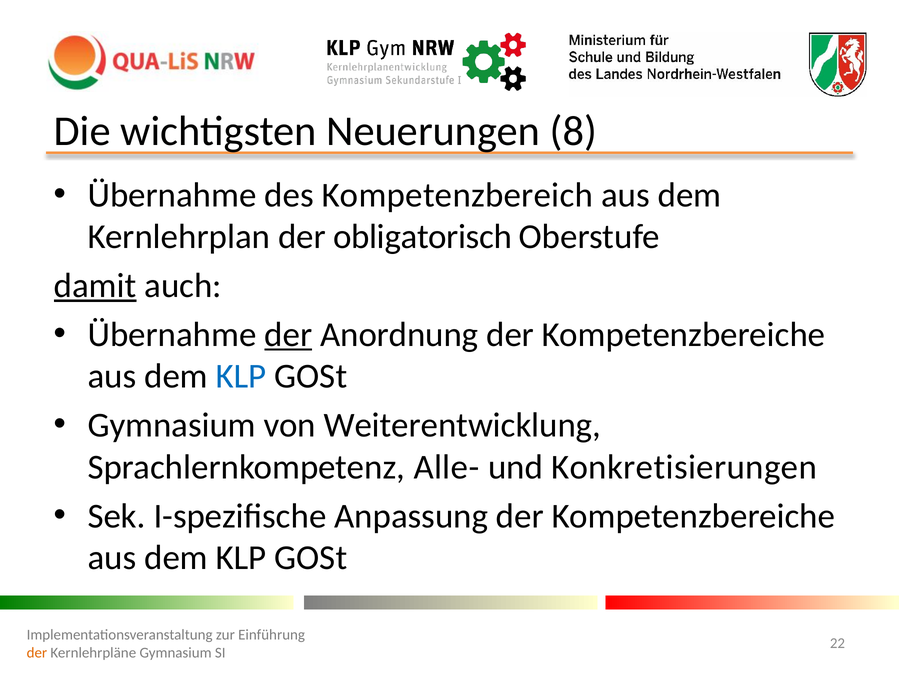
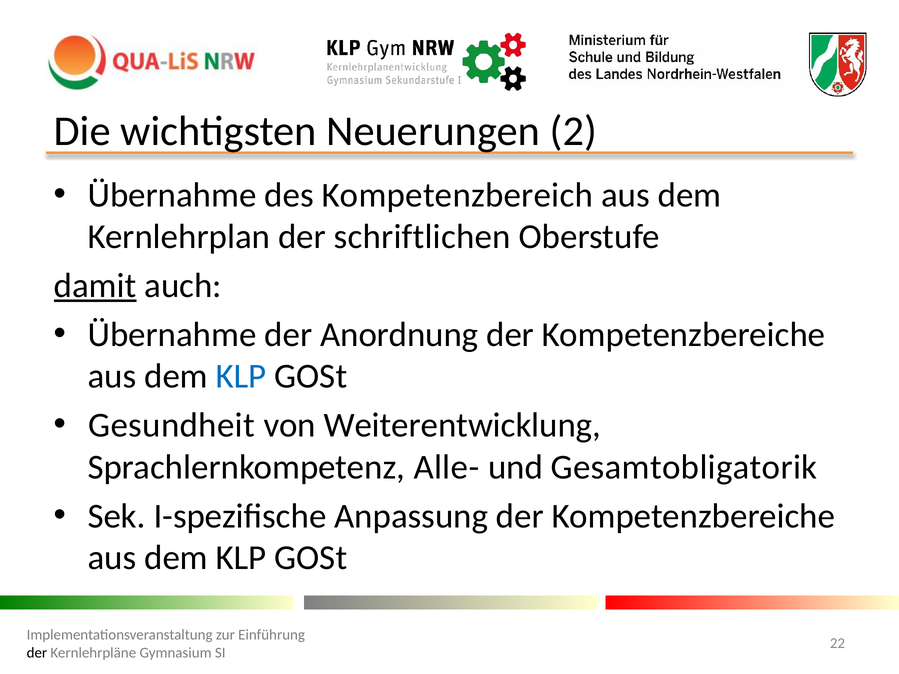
8: 8 -> 2 (573, 131)
obligatorisch: obligatorisch -> schriftlichen (422, 237)
der underline: present -> none (288, 335)
Gymnasium: Gymnasium -> Gesundheit (172, 425)
Konkretisierungen: Konkretisierungen -> Gesamtobligatorik (684, 467)
der colour: orange -> black (37, 653)
